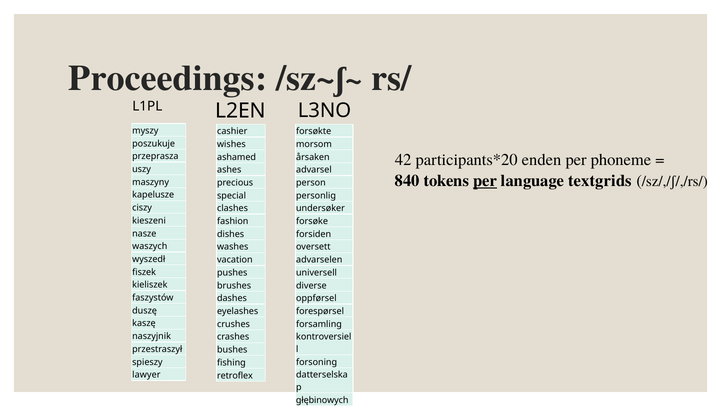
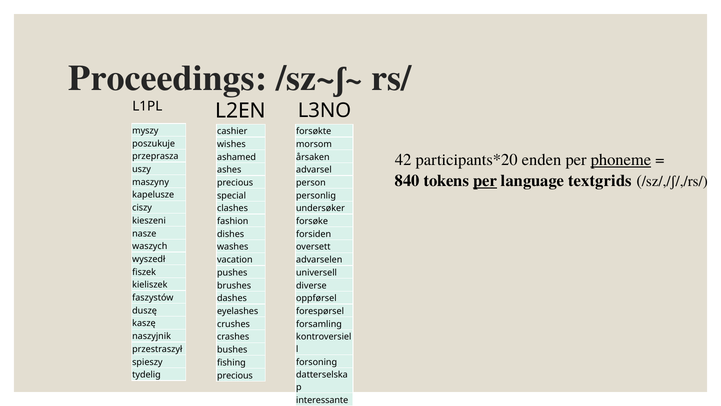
phoneme underline: none -> present (621, 159)
lawyer: lawyer -> tydelig (146, 374)
retroflex: retroflex -> precious (235, 375)
głębinowych: głębinowych -> interessante (322, 400)
